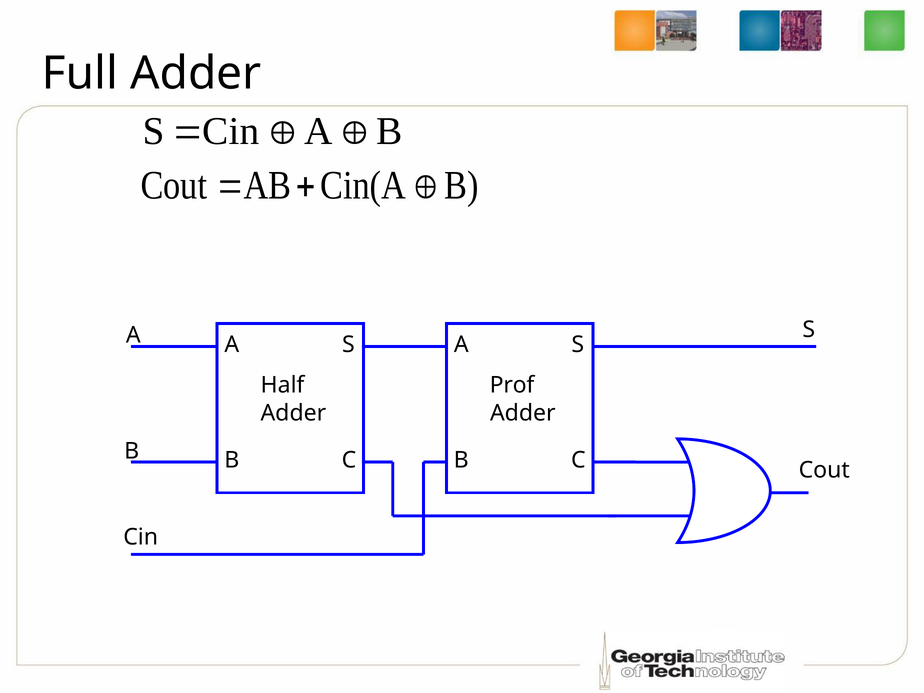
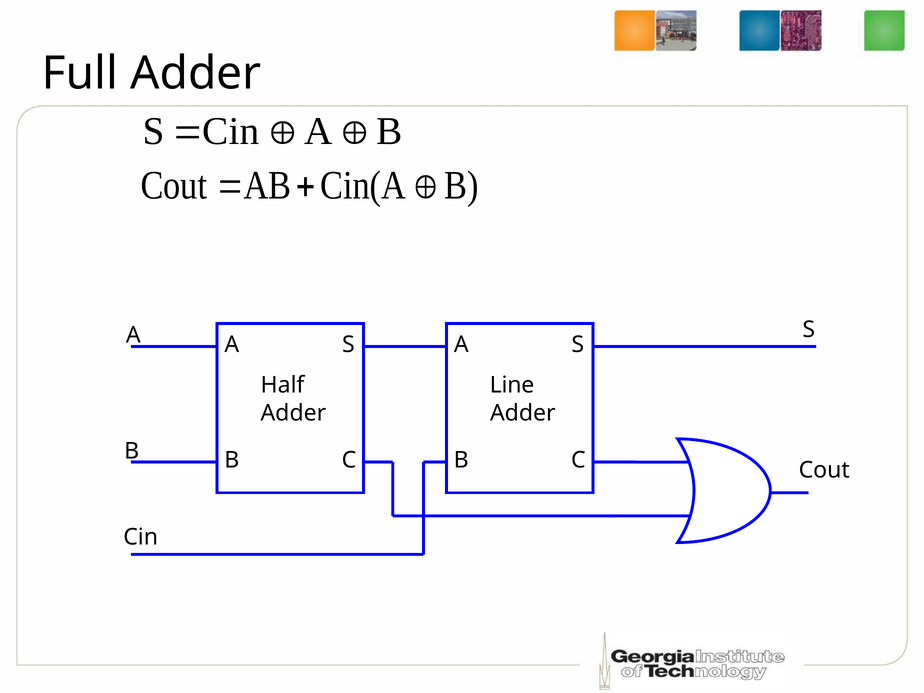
Prof: Prof -> Line (512, 385)
